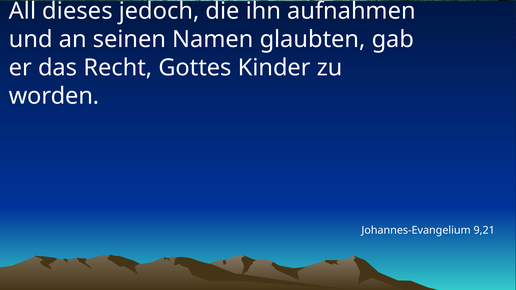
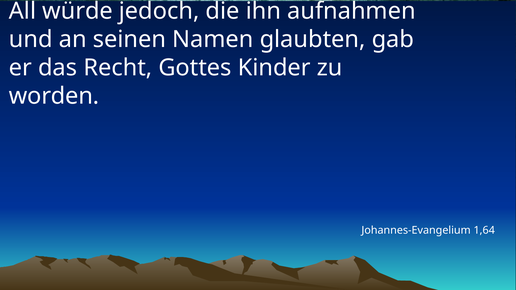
dieses: dieses -> würde (78, 11)
9,21: 9,21 -> 1,64 (484, 230)
